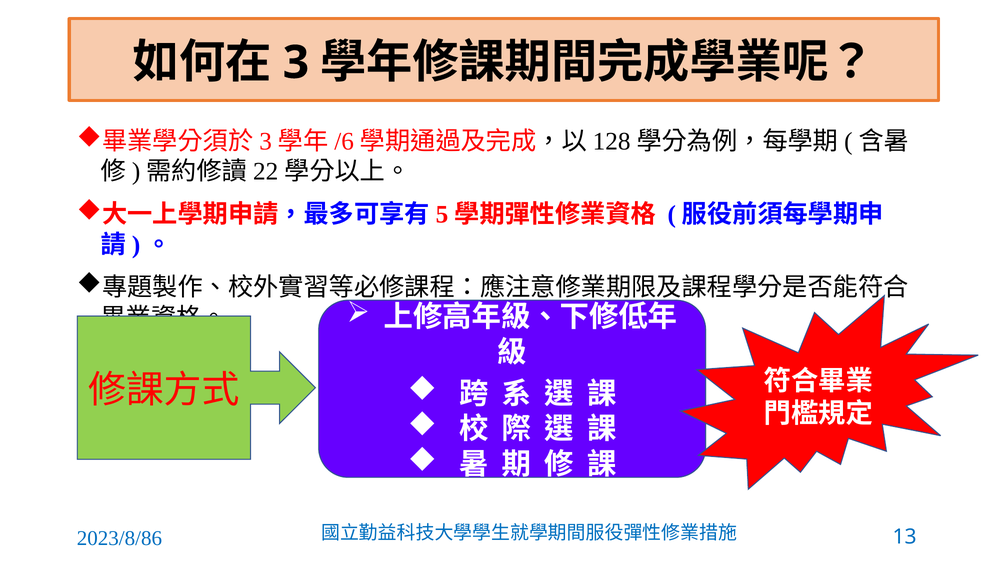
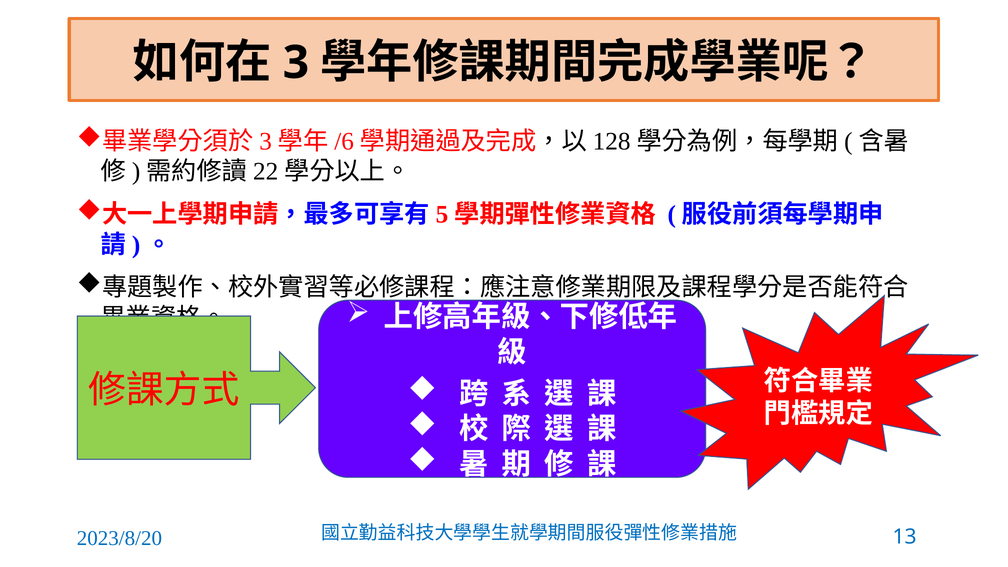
2023/8/86: 2023/8/86 -> 2023/8/20 (119, 538)
